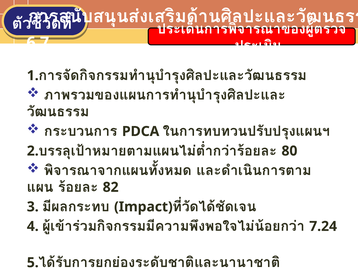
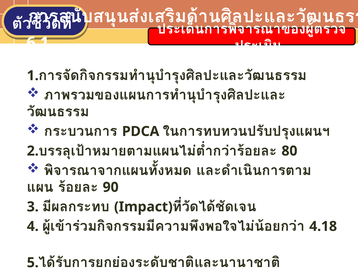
6.7: 6.7 -> 6.1 (38, 43)
82: 82 -> 90 (111, 187)
7.24: 7.24 -> 4.18 (323, 226)
